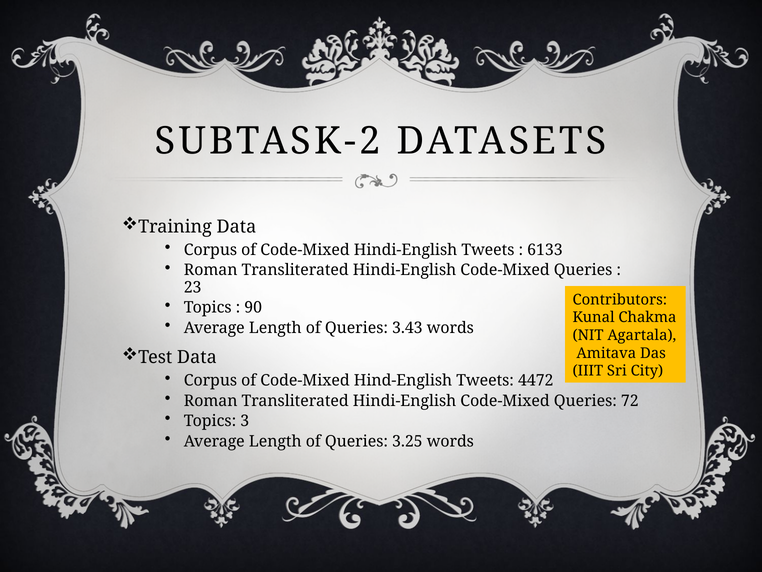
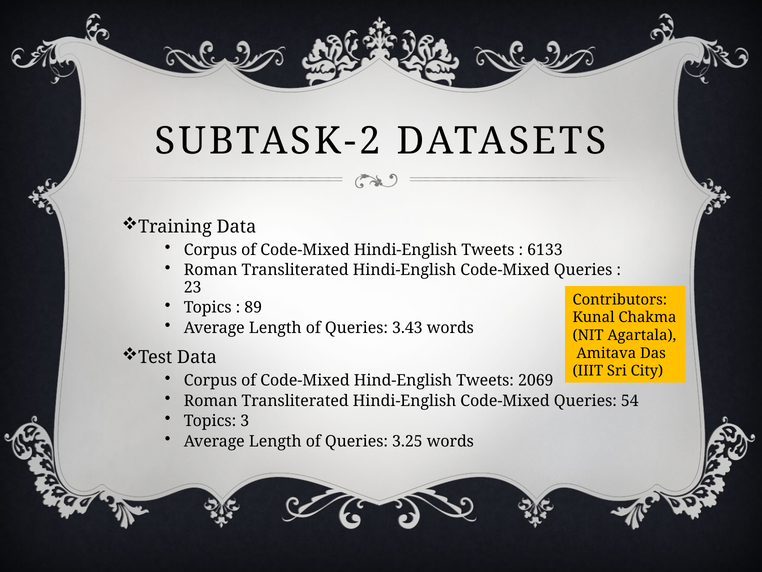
90: 90 -> 89 (253, 307)
4472: 4472 -> 2069 (536, 380)
72: 72 -> 54 (630, 401)
